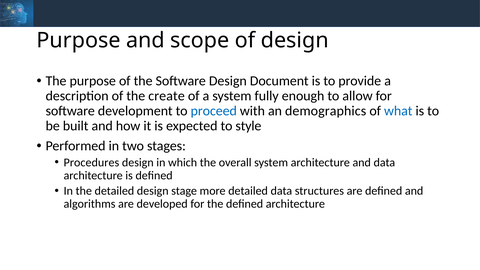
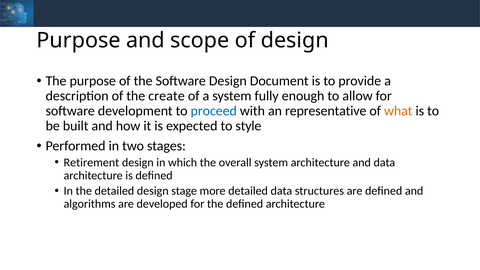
demographics: demographics -> representative (326, 111)
what colour: blue -> orange (398, 111)
Procedures: Procedures -> Retirement (91, 163)
